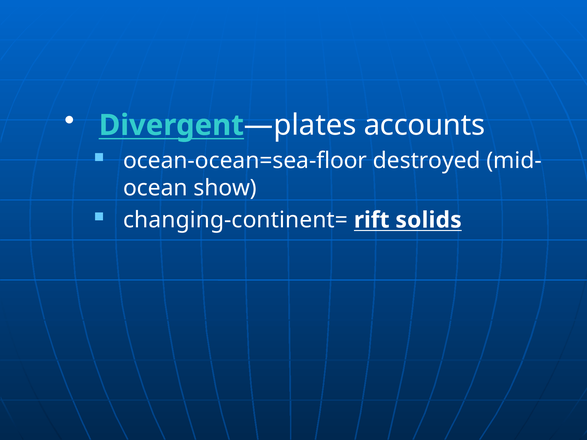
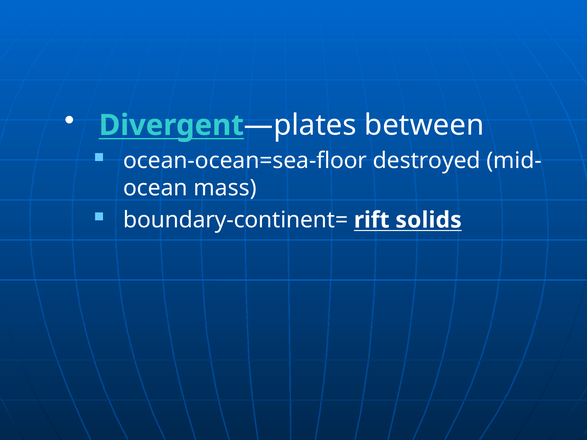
accounts: accounts -> between (424, 125)
show: show -> mass (225, 188)
changing-continent=: changing-continent= -> boundary-continent= (236, 220)
